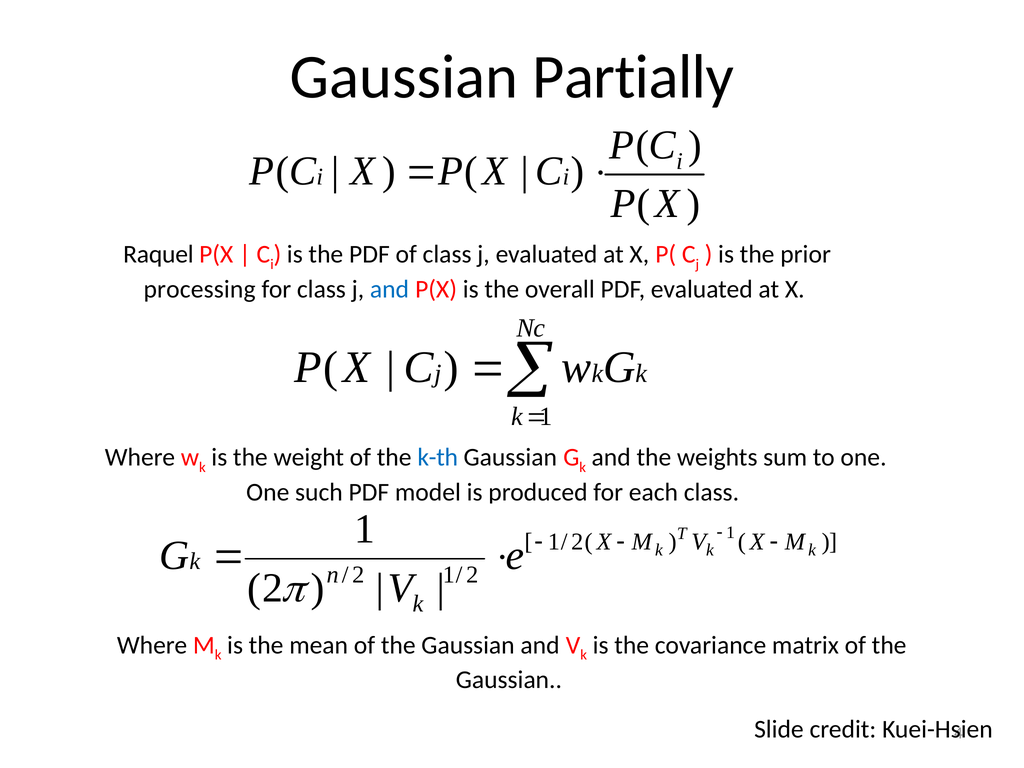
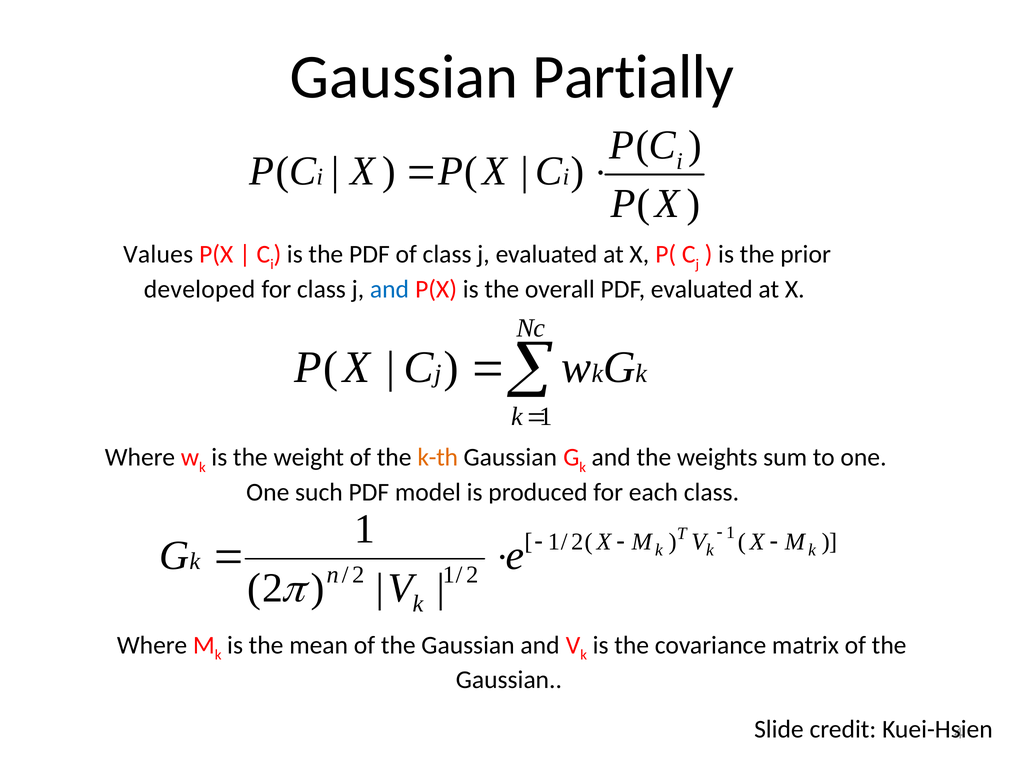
Raquel: Raquel -> Values (158, 255)
processing: processing -> developed (199, 289)
k-th colour: blue -> orange (438, 457)
